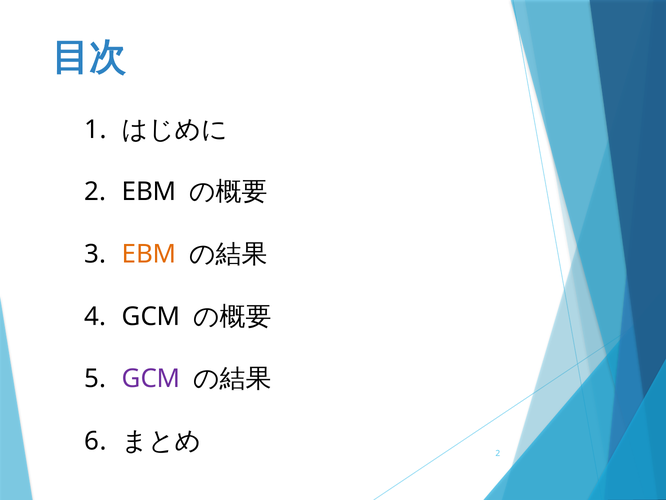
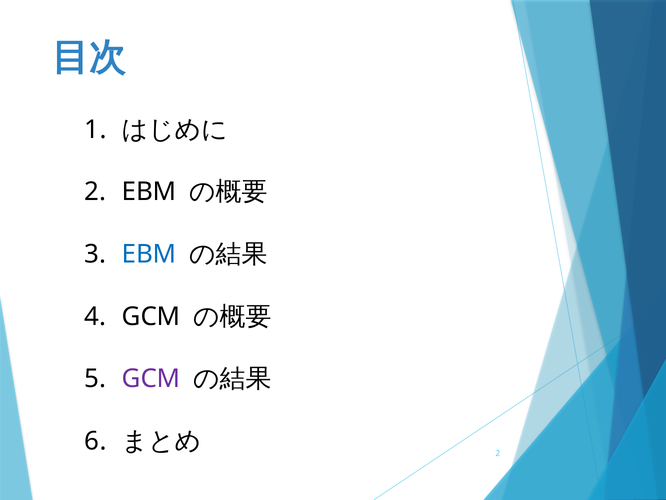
EBM colour: orange -> blue (149, 254)
